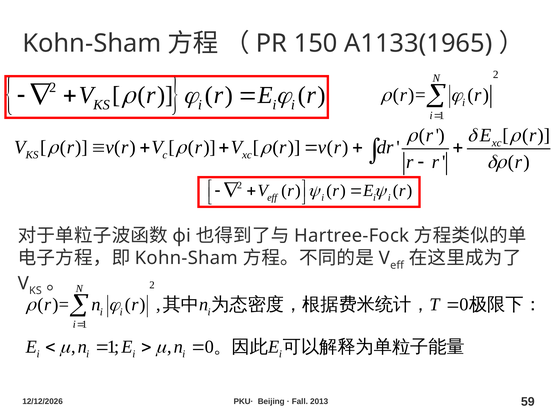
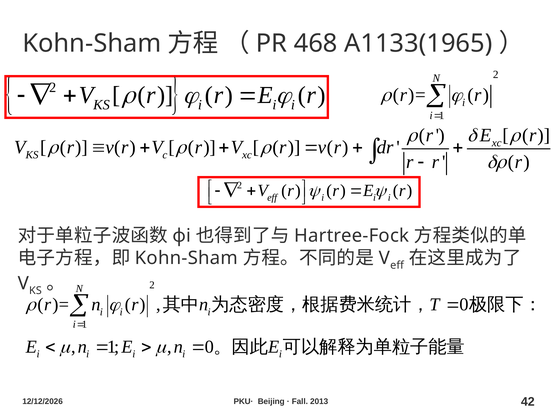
150: 150 -> 468 (316, 43)
59: 59 -> 42 (528, 401)
